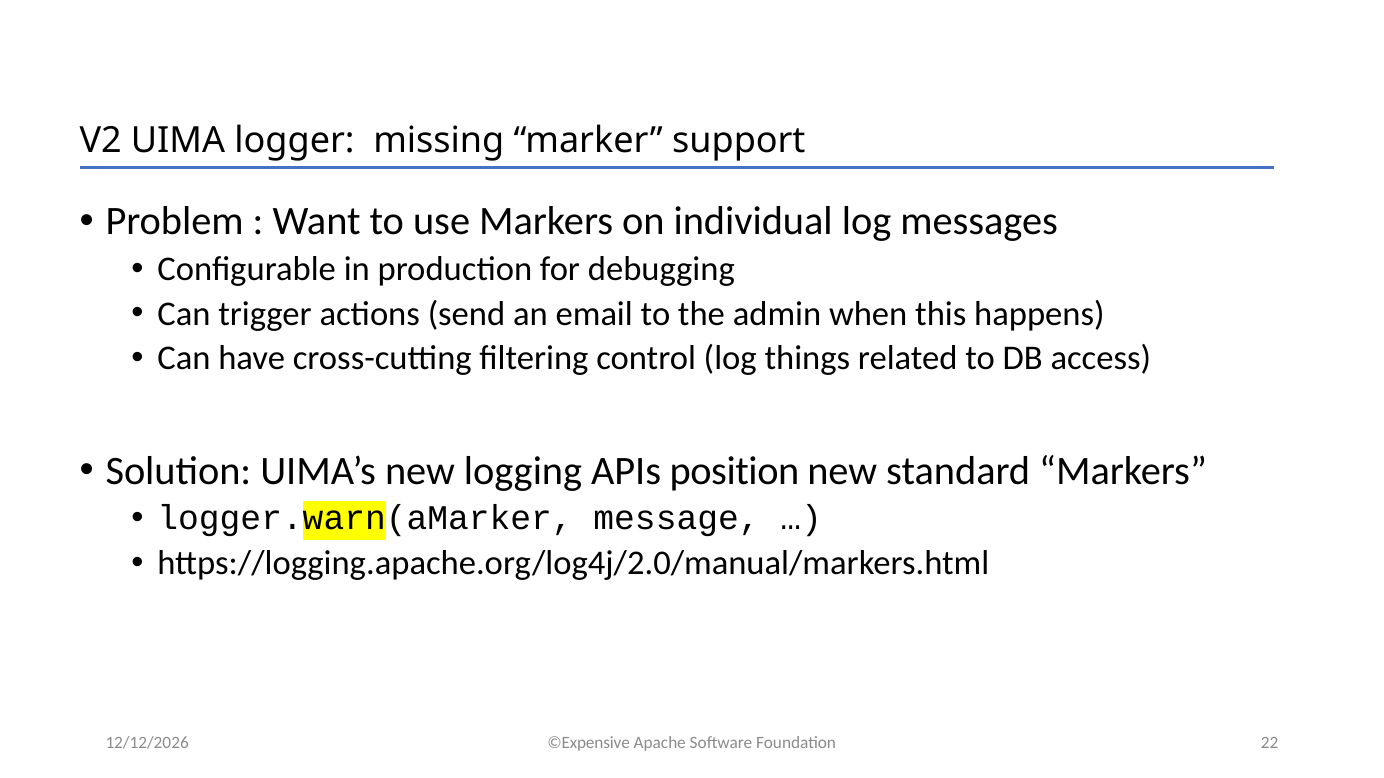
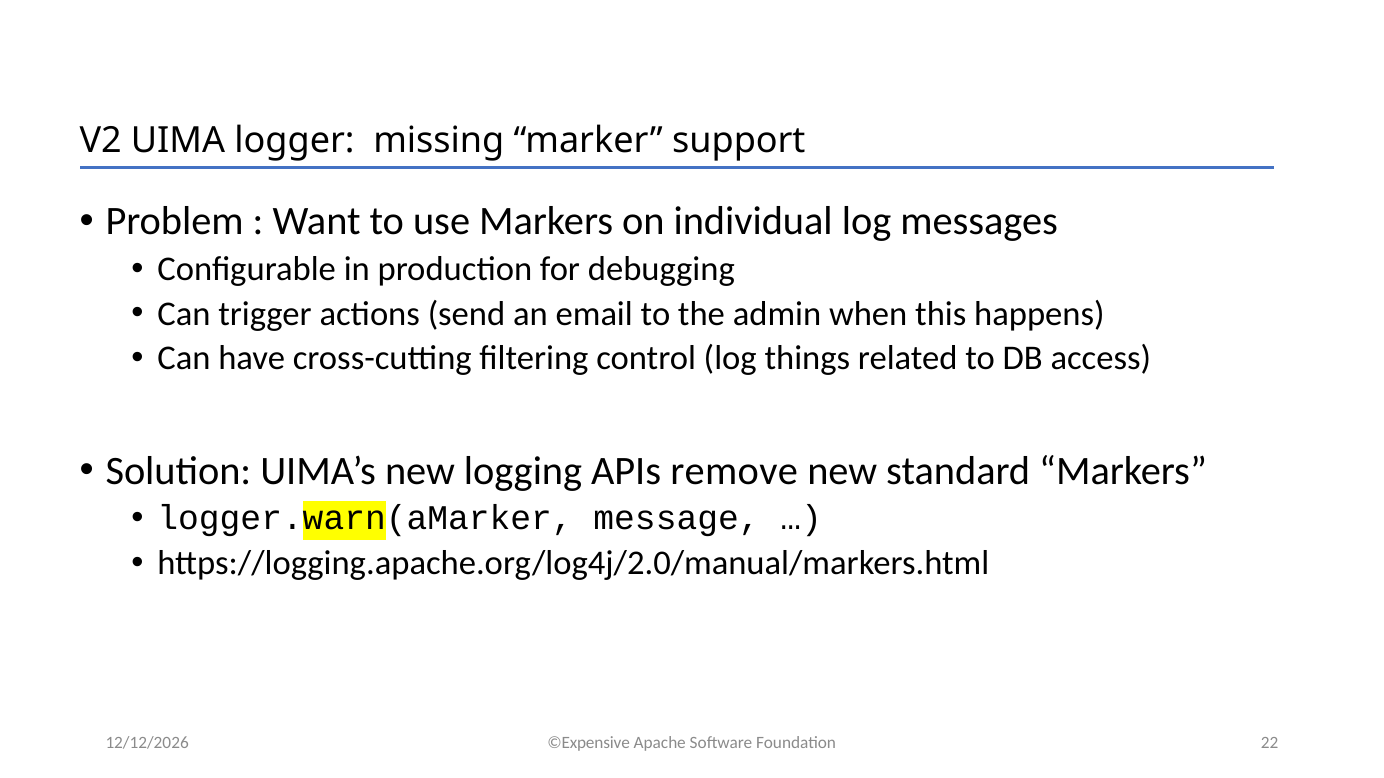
position: position -> remove (734, 471)
